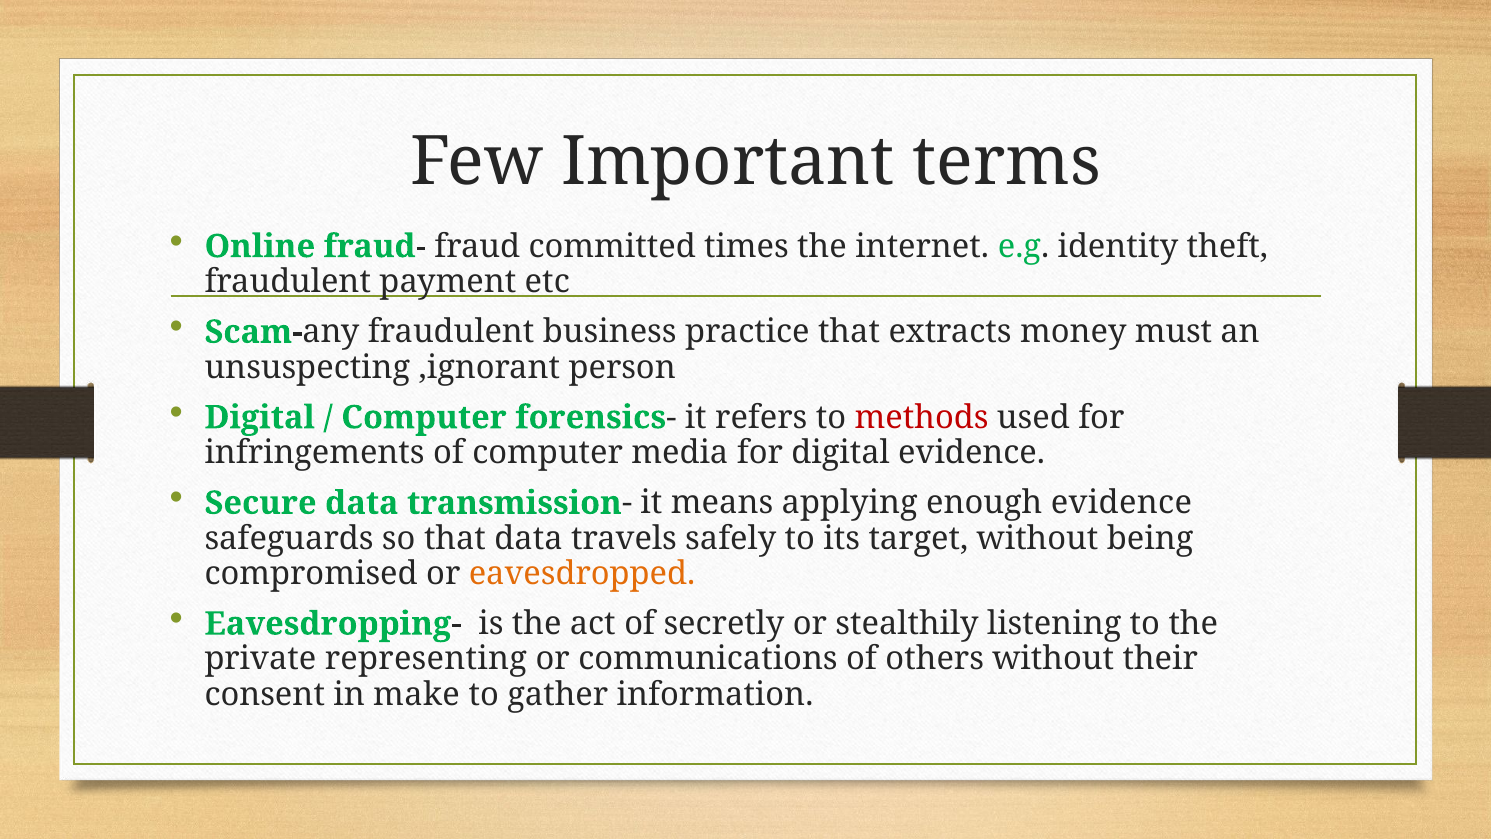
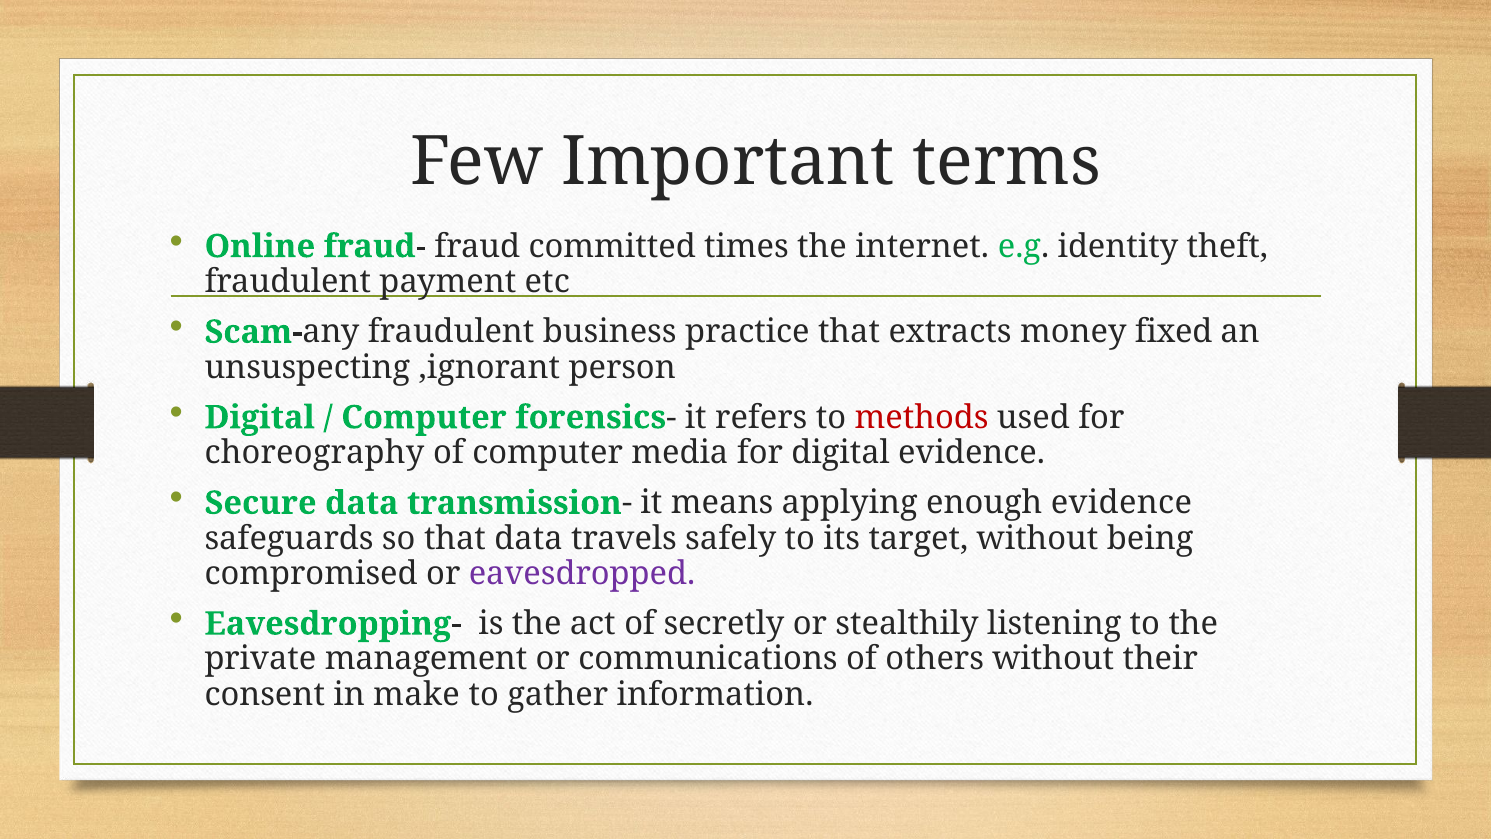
must: must -> fixed (1174, 332)
infringements: infringements -> choreography (314, 453)
eavesdropped colour: orange -> purple (582, 573)
representing: representing -> management (426, 659)
